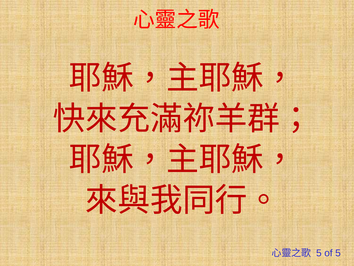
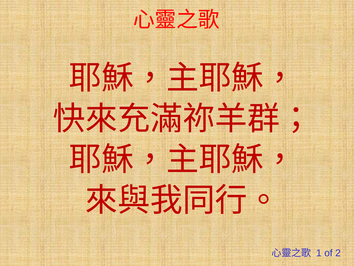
5: 5 -> 1 (319, 253)
of 5: 5 -> 2 (338, 253)
